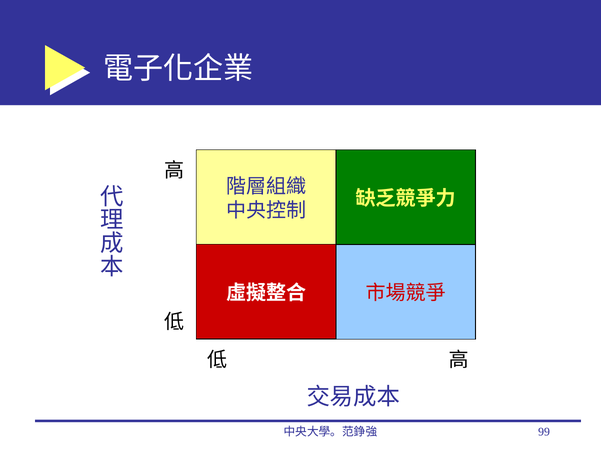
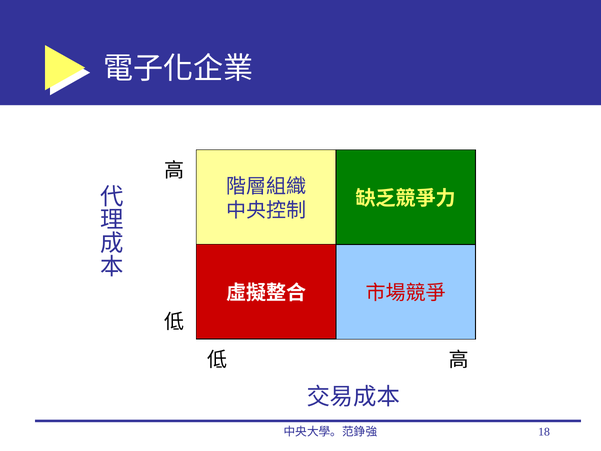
99: 99 -> 18 (544, 432)
